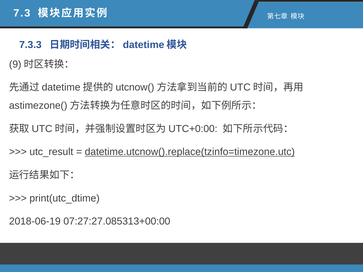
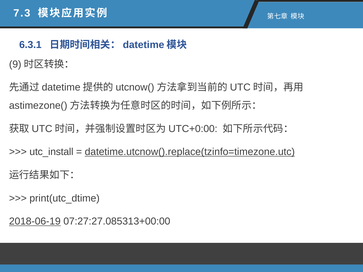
7.3.3: 7.3.3 -> 6.3.1 (30, 45)
utc_result: utc_result -> utc_install (51, 152)
2018-06-19 underline: none -> present (35, 222)
